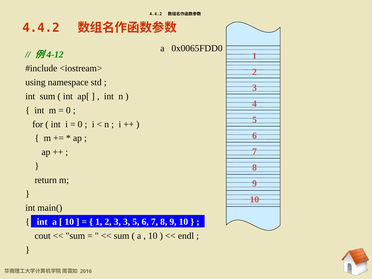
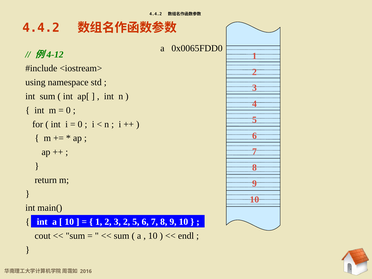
3 3: 3 -> 2 (127, 222)
